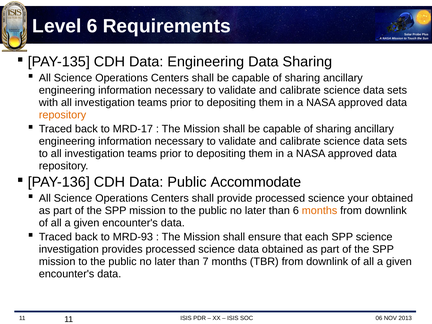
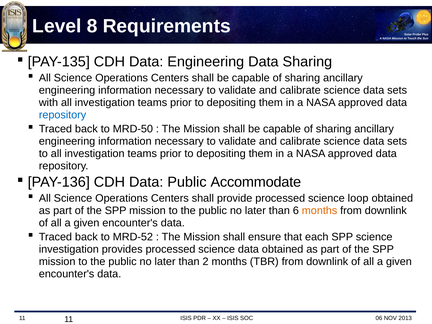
Level 6: 6 -> 8 (92, 26)
repository colour: orange -> blue (63, 115)
MRD-17: MRD-17 -> MRD-50 (133, 129)
your: your -> loop (358, 198)
MRD-93: MRD-93 -> MRD-52 (133, 237)
7: 7 -> 2 (206, 262)
